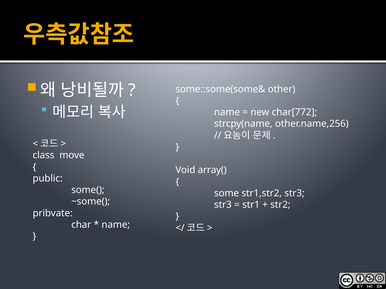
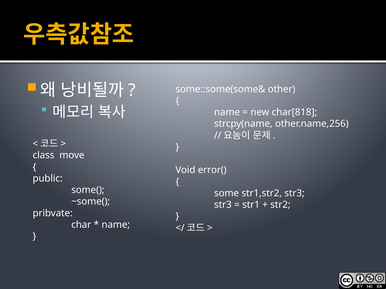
char[772: char[772 -> char[818 (294, 112)
array(: array( -> error( (212, 170)
